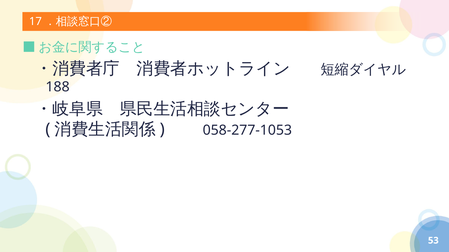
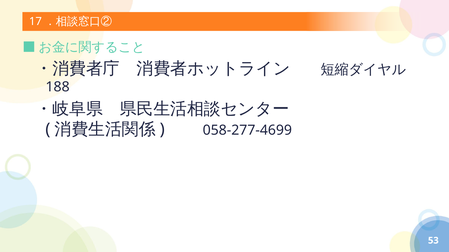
058-277-1053: 058-277-1053 -> 058-277-4699 (247, 130)
